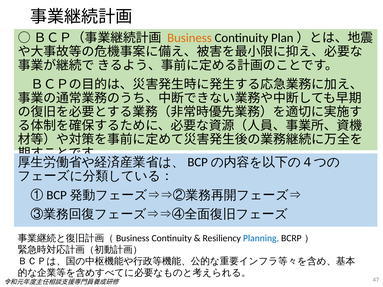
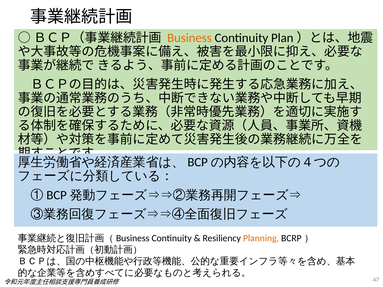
Planning colour: blue -> orange (261, 238)
